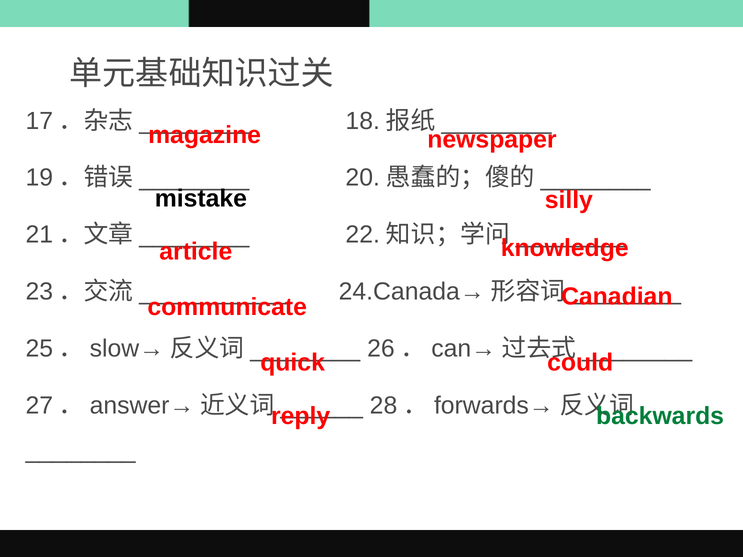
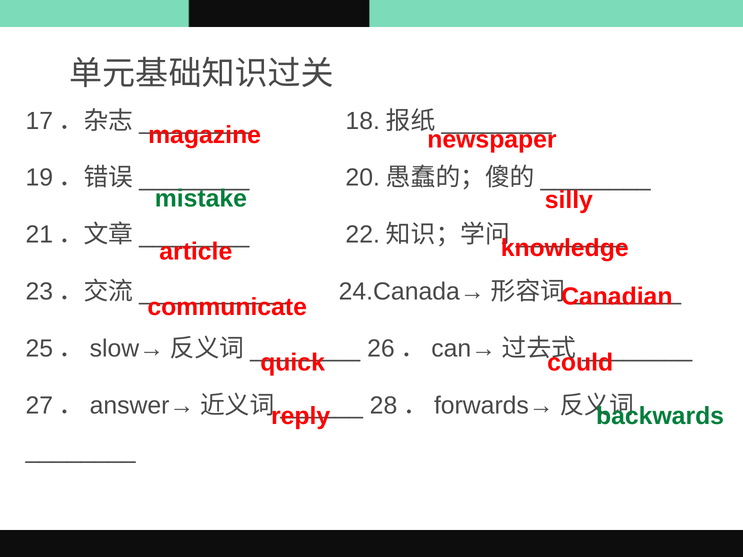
mistake colour: black -> green (201, 199)
